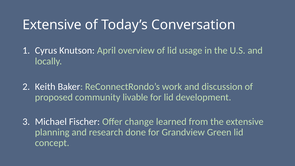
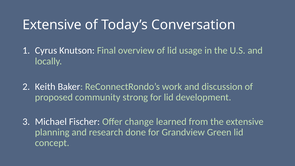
April: April -> Final (106, 51)
livable: livable -> strong (135, 97)
